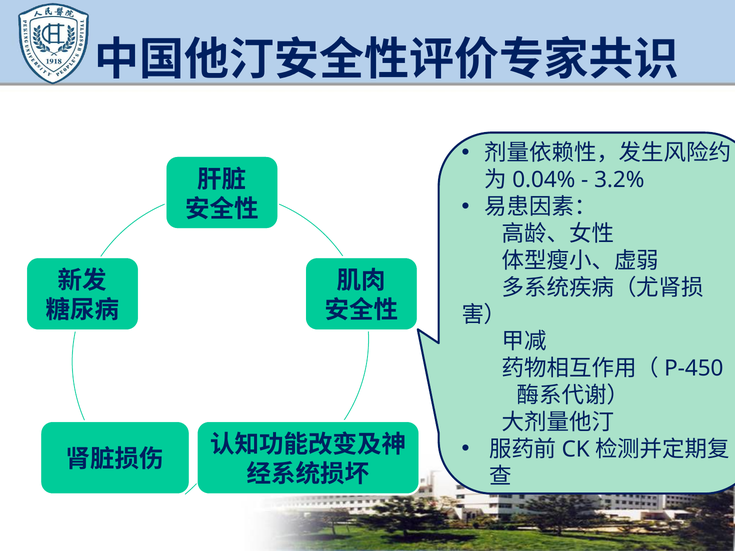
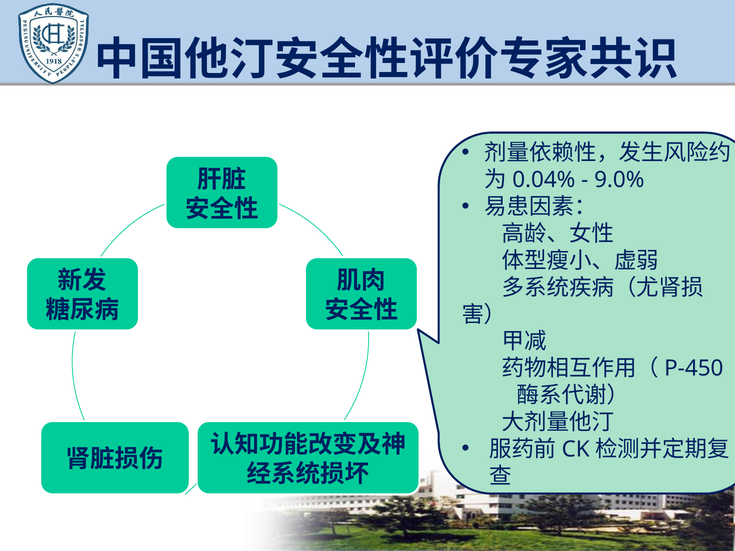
3.2%: 3.2% -> 9.0% (619, 180)
